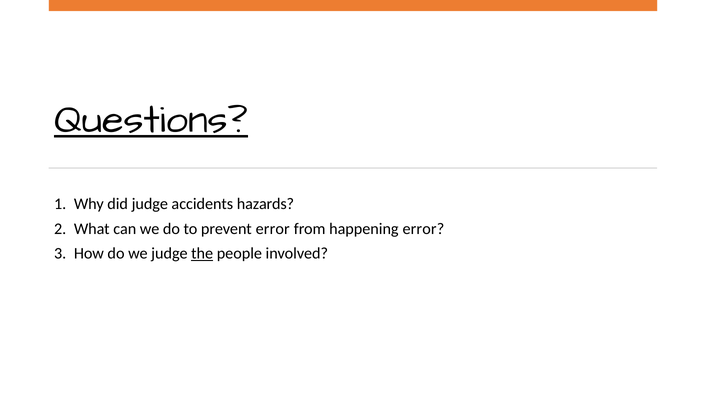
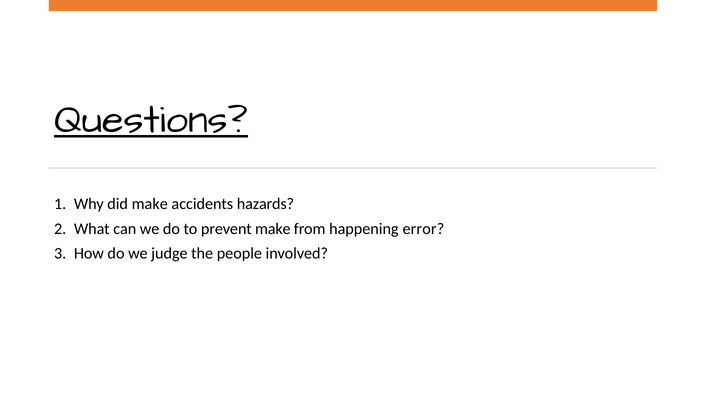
did judge: judge -> make (150, 204)
prevent error: error -> make (273, 229)
the underline: present -> none (202, 254)
